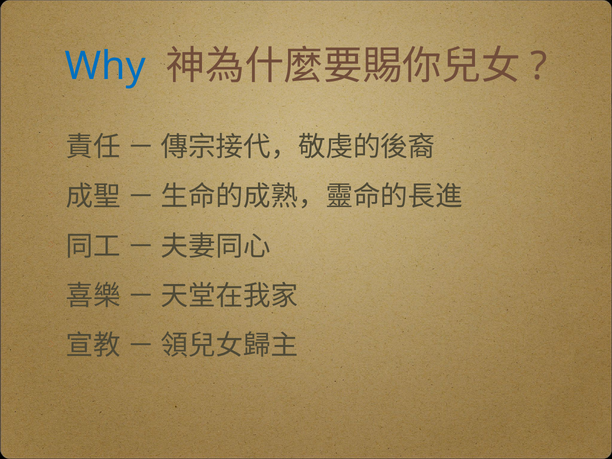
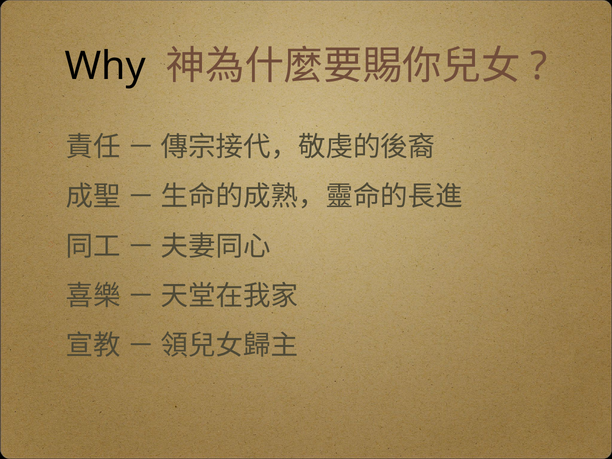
Why colour: blue -> black (105, 66)
